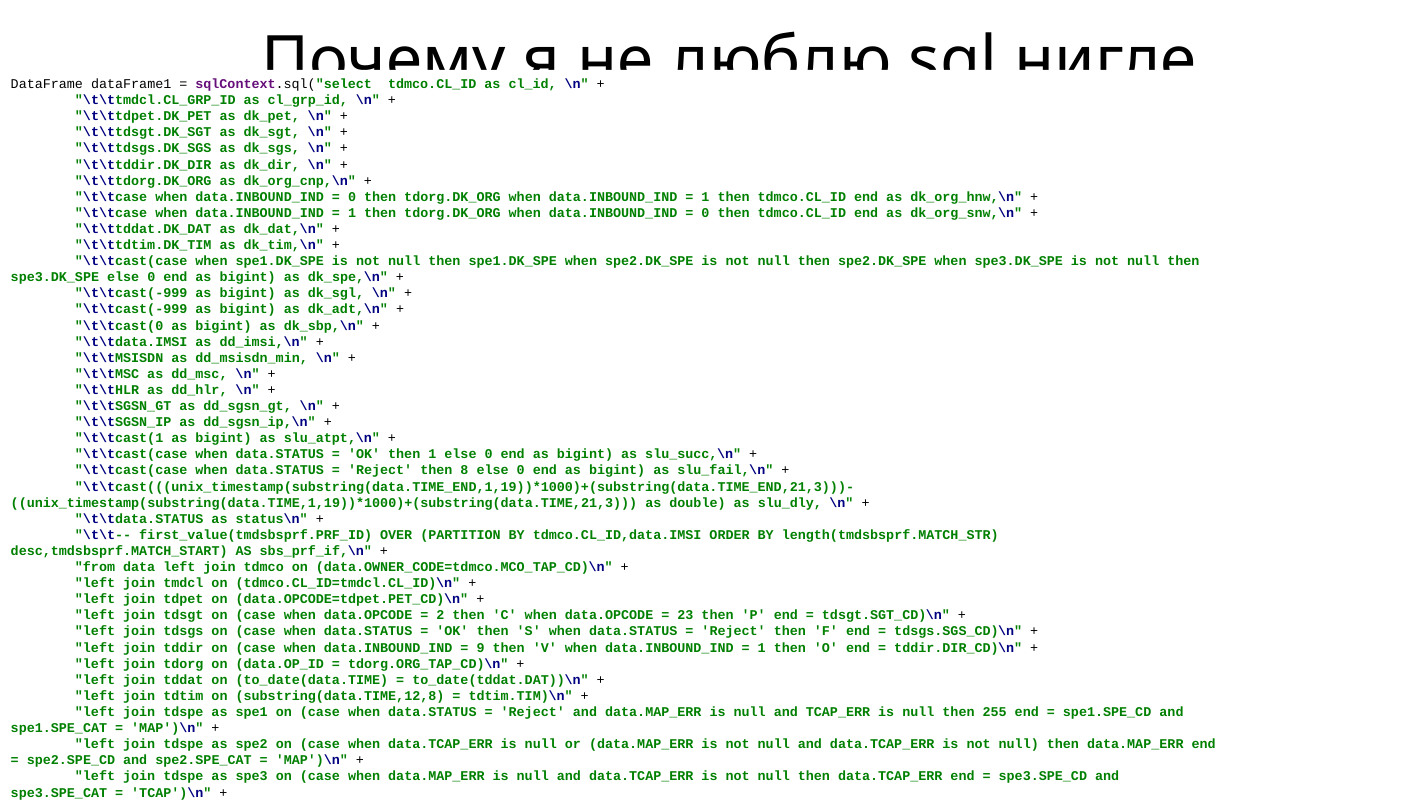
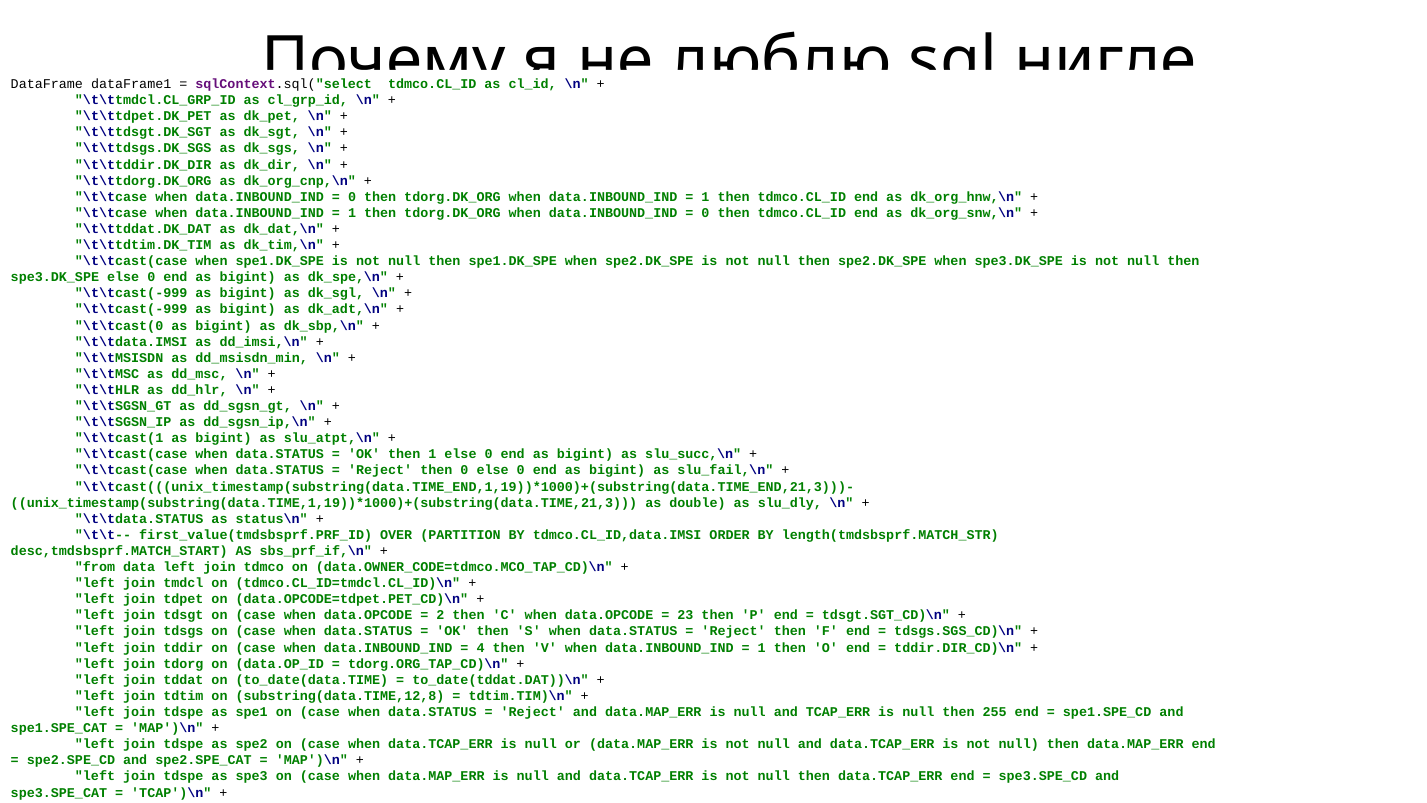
then 8: 8 -> 0 (465, 470)
9: 9 -> 4 (481, 647)
